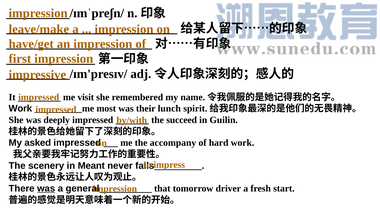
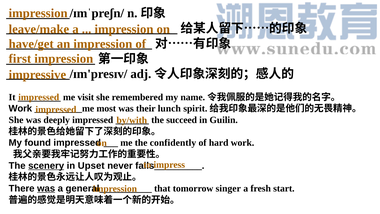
asked: asked -> found (38, 143)
accompany: accompany -> confidently (173, 143)
scenery underline: none -> present (46, 165)
Meant: Meant -> Upset (91, 165)
driver: driver -> singer (228, 188)
